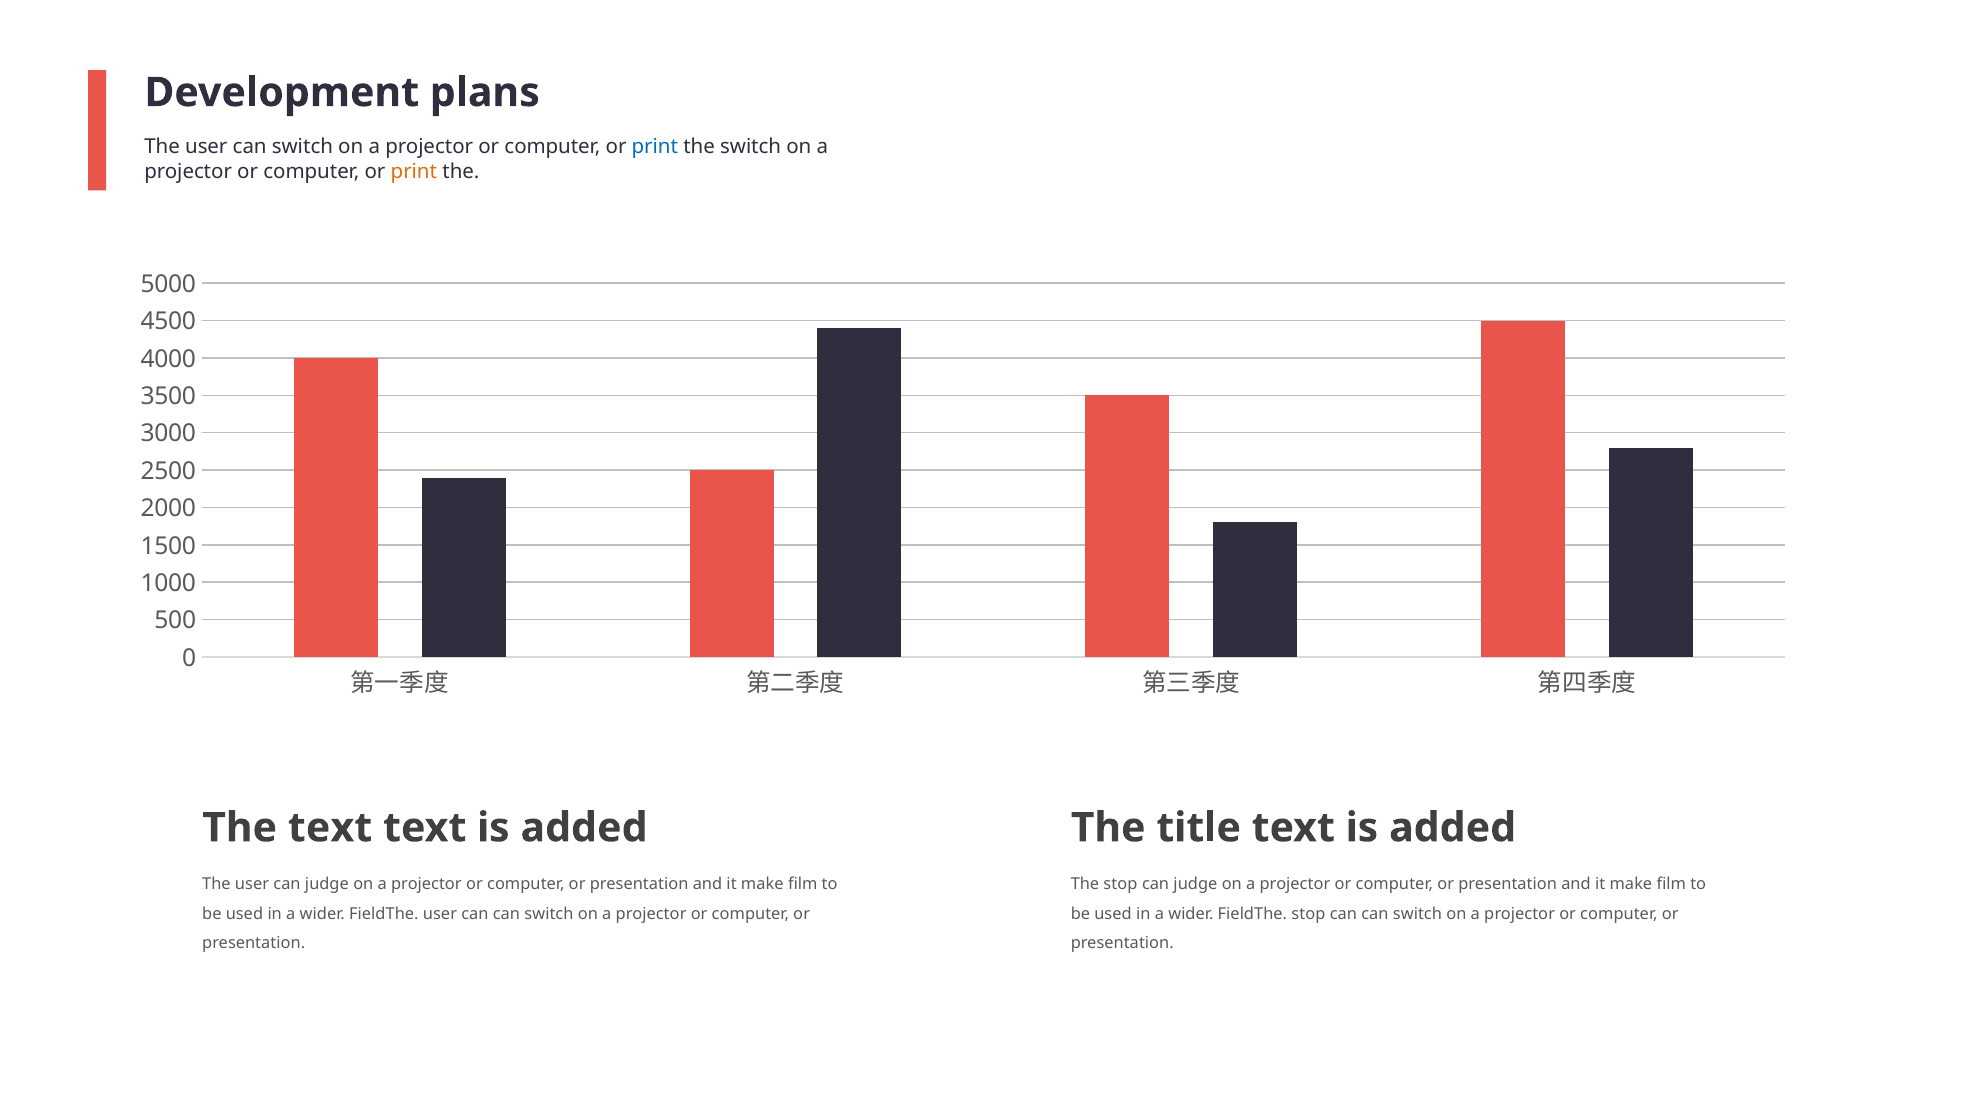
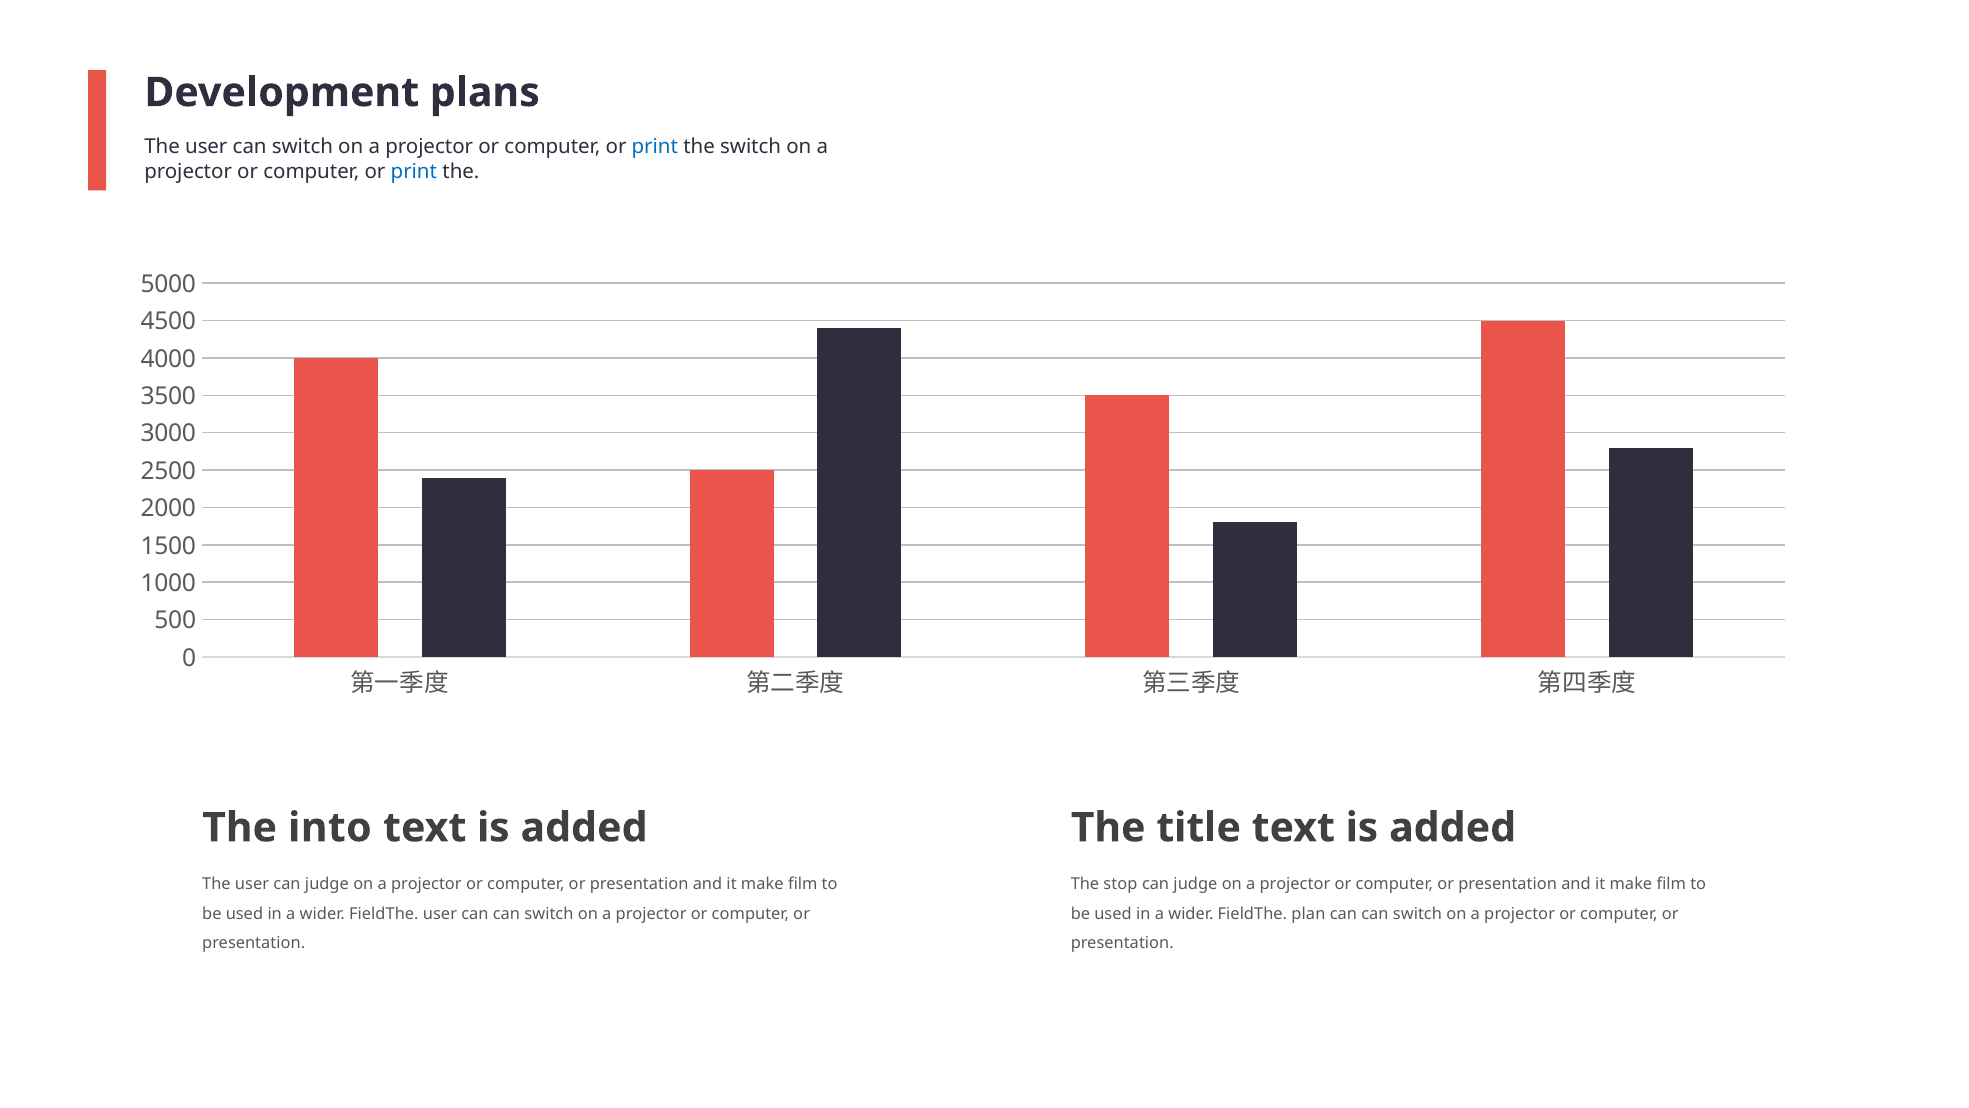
print colour: orange -> blue (414, 171)
The text: text -> into (330, 827)
FieldThe stop: stop -> plan (1308, 914)
